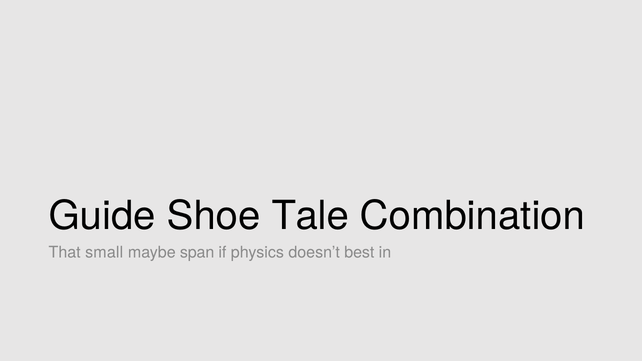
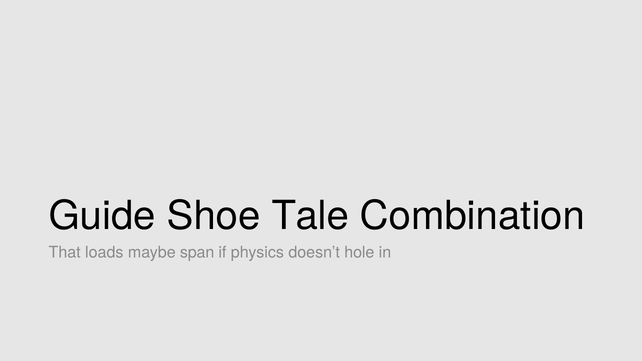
small: small -> loads (104, 253)
best: best -> hole (359, 253)
